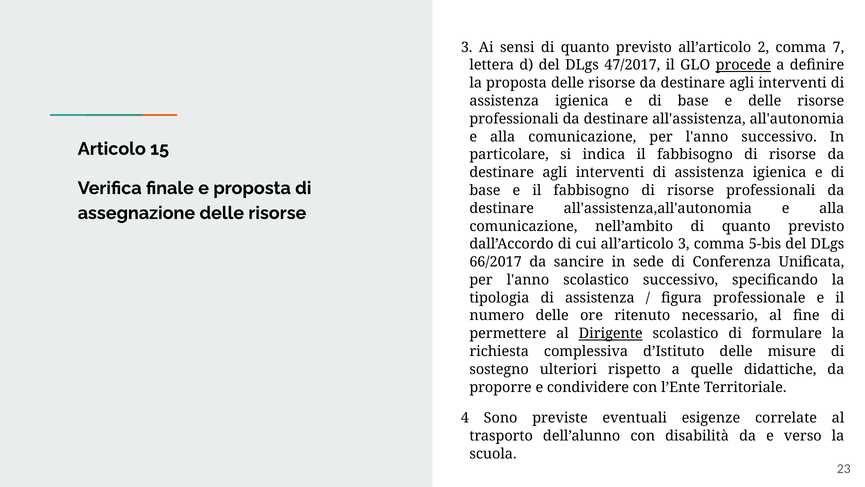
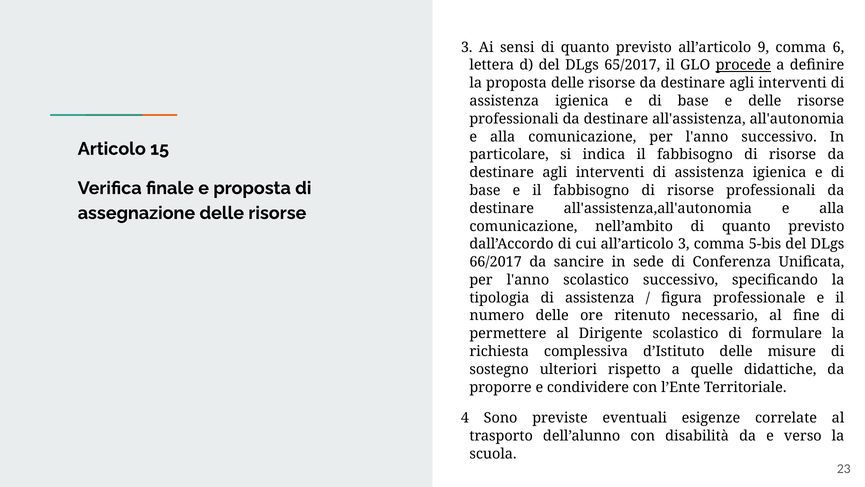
2: 2 -> 9 (763, 47)
7: 7 -> 6 (838, 47)
47/2017: 47/2017 -> 65/2017 (632, 65)
Dirigente underline: present -> none (611, 333)
